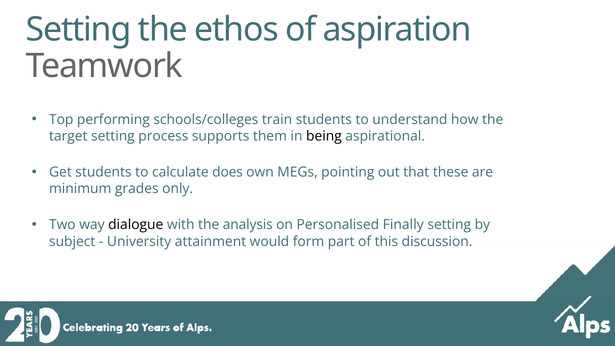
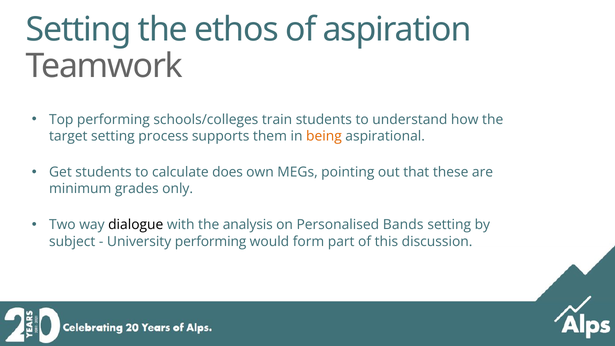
being colour: black -> orange (324, 136)
Finally: Finally -> Bands (403, 225)
University attainment: attainment -> performing (211, 241)
